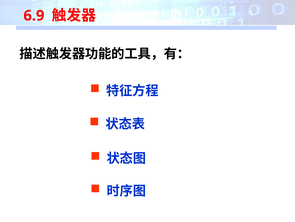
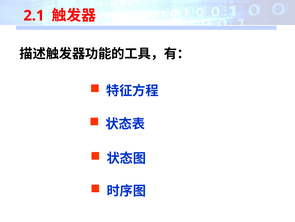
6.9: 6.9 -> 2.1 (34, 16)
